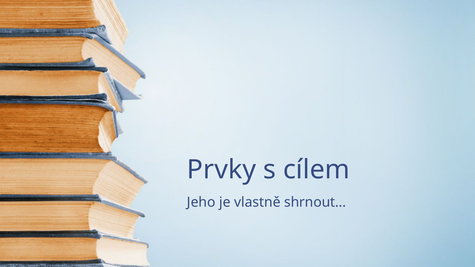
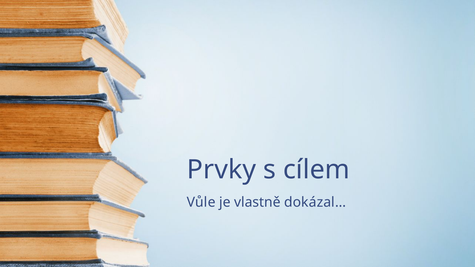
Jeho: Jeho -> Vůle (201, 202)
shrnout…: shrnout… -> dokázal… (315, 202)
